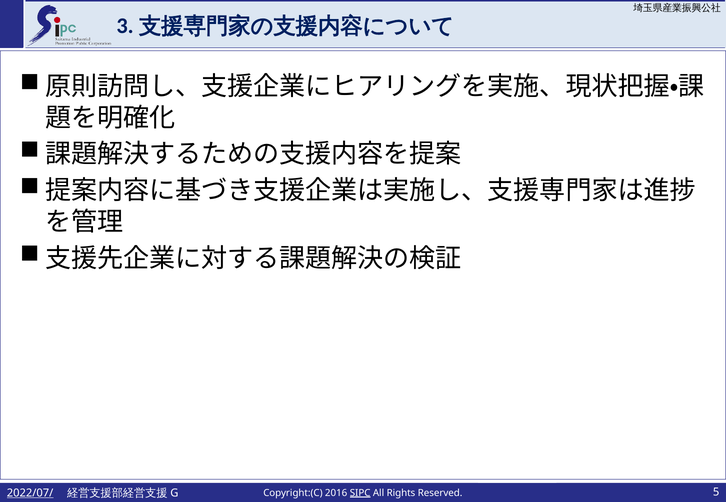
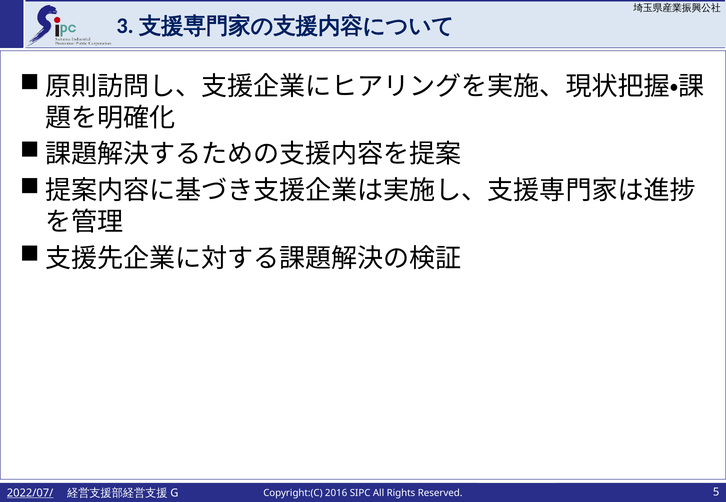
SIPC underline: present -> none (360, 493)
